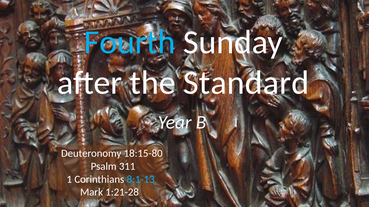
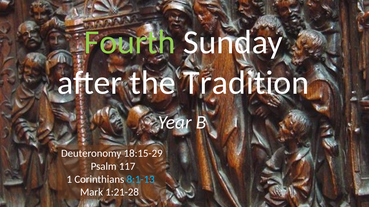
Fourth colour: light blue -> light green (130, 42)
Standard: Standard -> Tradition (246, 83)
18:15-80: 18:15-80 -> 18:15-29 (143, 154)
311: 311 -> 117 (127, 167)
